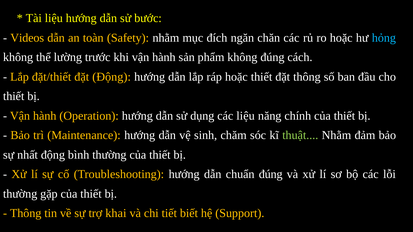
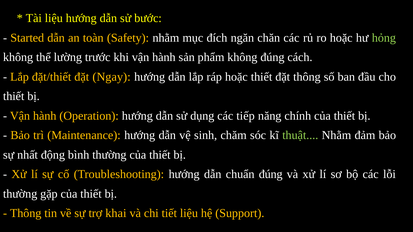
Videos: Videos -> Started (27, 38)
hỏng colour: light blue -> light green (384, 38)
đặt Động: Động -> Ngay (112, 77)
các liệu: liệu -> tiếp (246, 116)
tiết biết: biết -> liệu (189, 214)
